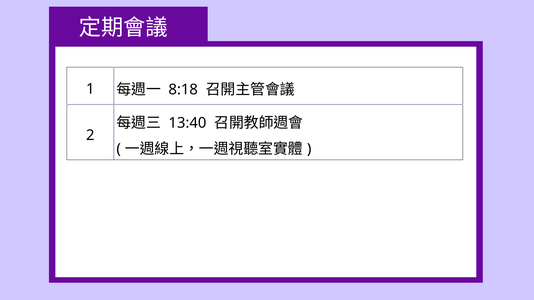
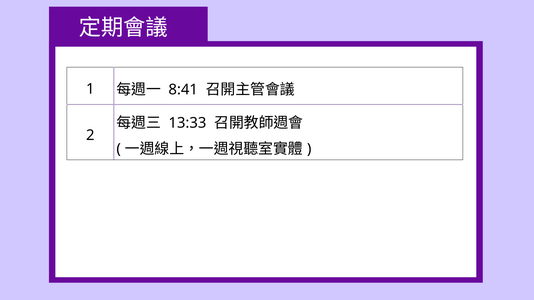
8:18: 8:18 -> 8:41 (183, 90)
13:40: 13:40 -> 13:33 (187, 123)
